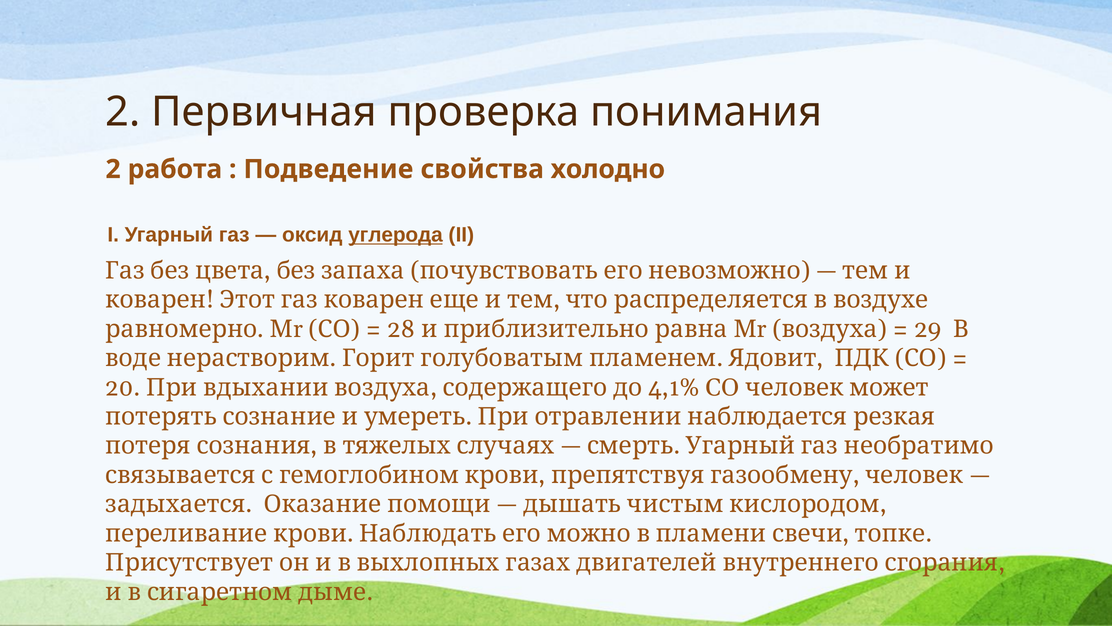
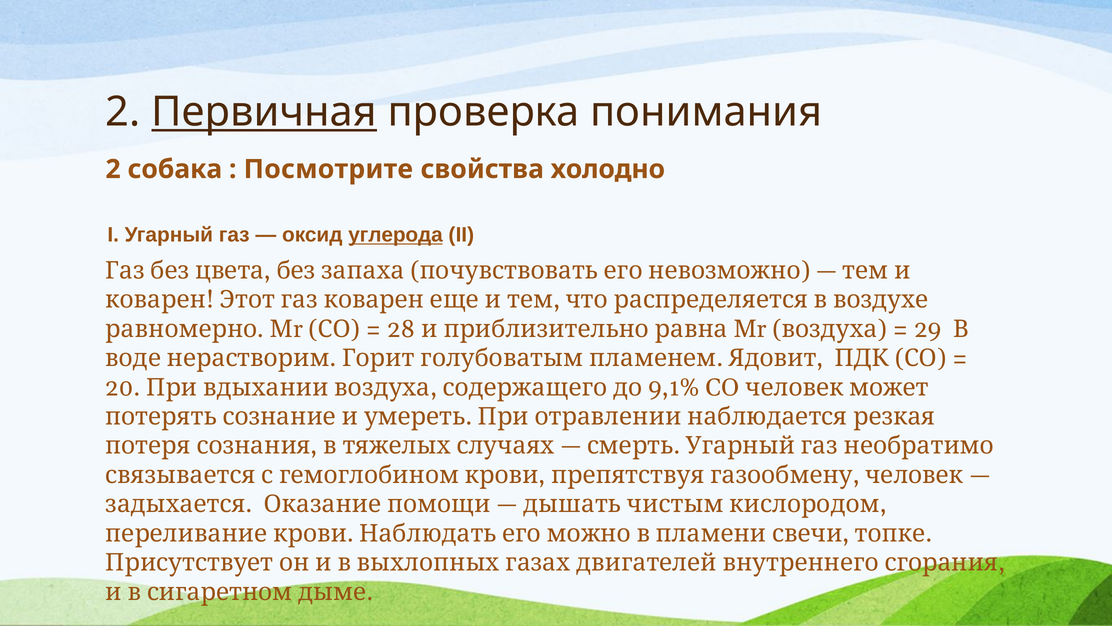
Первичная underline: none -> present (264, 112)
работа: работа -> собака (175, 169)
Подведение: Подведение -> Посмотрите (328, 169)
4,1%: 4,1% -> 9,1% (674, 387)
